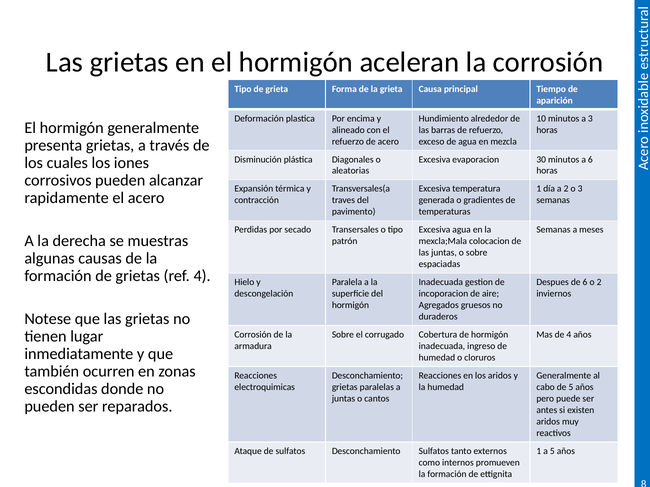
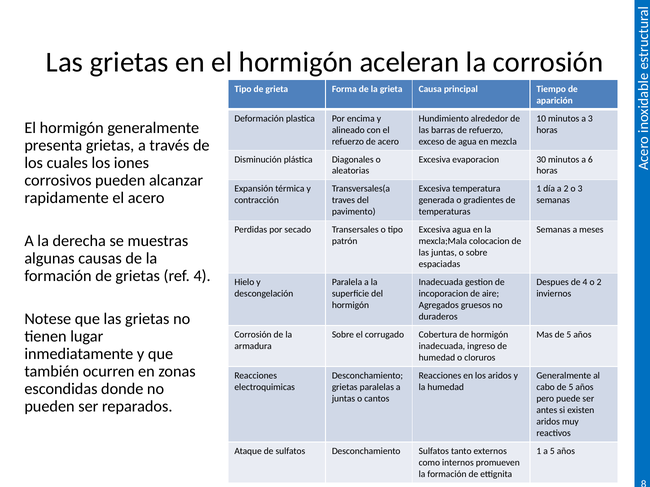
de 6: 6 -> 4 (585, 283)
Mas de 4: 4 -> 5 (569, 335)
